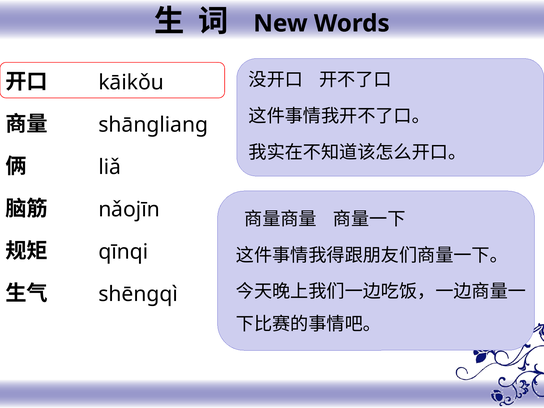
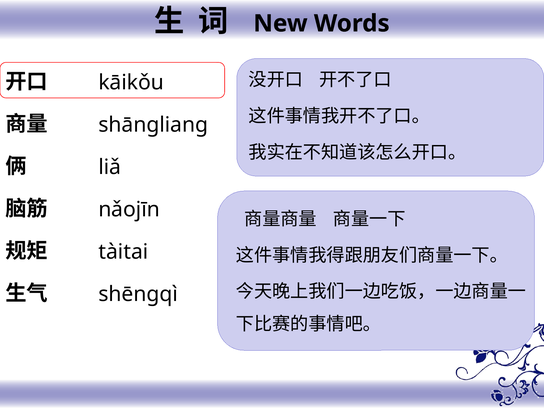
qīnqi: qīnqi -> tàitai (123, 252)
